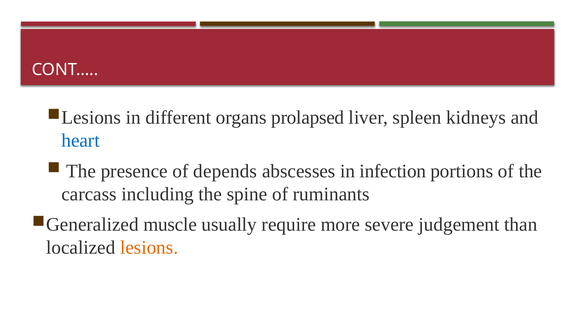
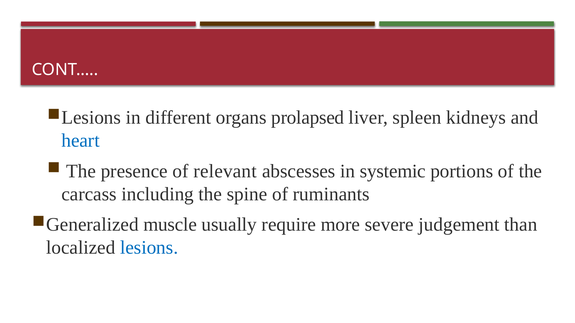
depends: depends -> relevant (225, 171)
infection: infection -> systemic (393, 171)
lesions colour: orange -> blue (149, 248)
